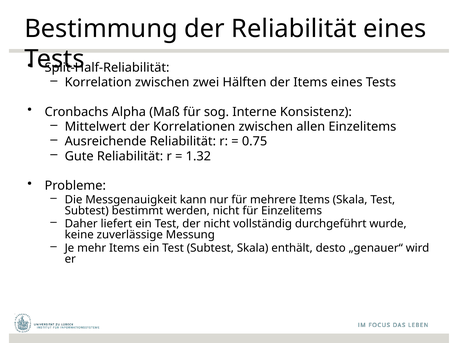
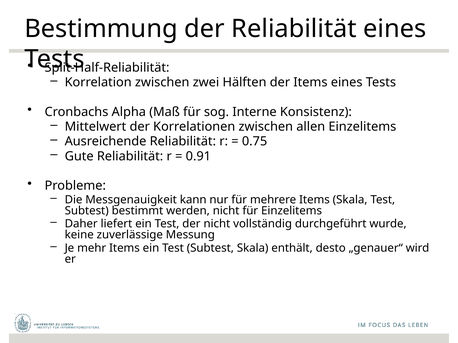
1.32: 1.32 -> 0.91 (198, 156)
